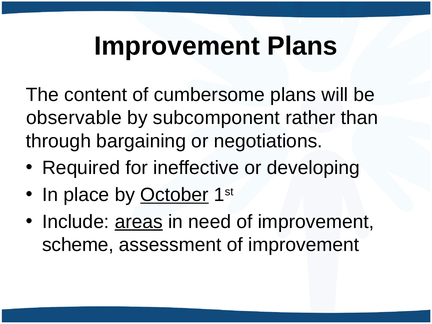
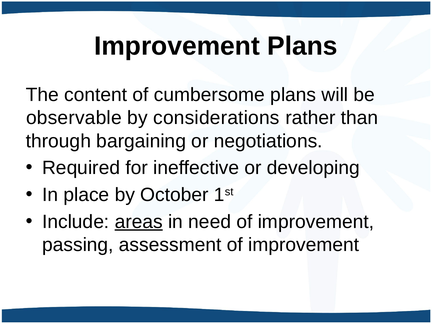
subcomponent: subcomponent -> considerations (216, 118)
October underline: present -> none (174, 195)
scheme: scheme -> passing (78, 245)
